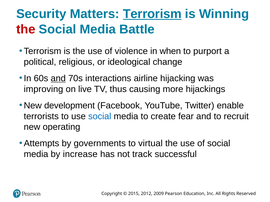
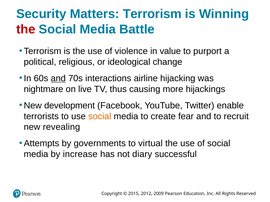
Terrorism underline: present -> none (152, 14)
when: when -> value (170, 51)
improving: improving -> nightmare (44, 89)
social colour: blue -> orange (100, 117)
operating: operating -> revealing (61, 127)
track: track -> diary (142, 155)
